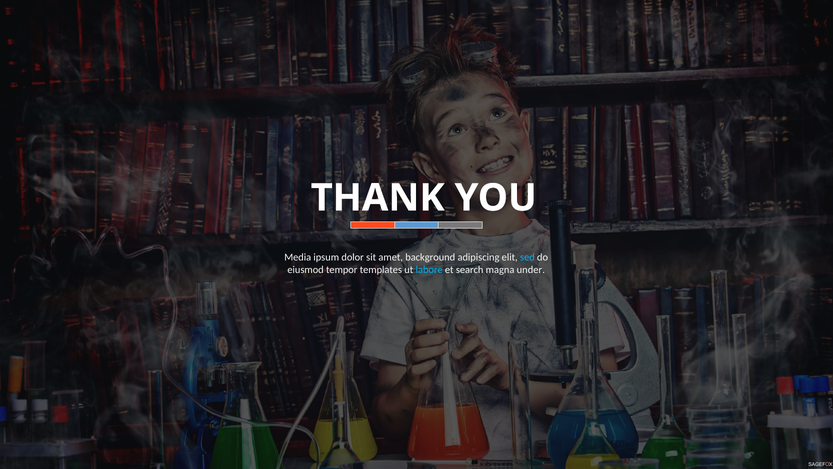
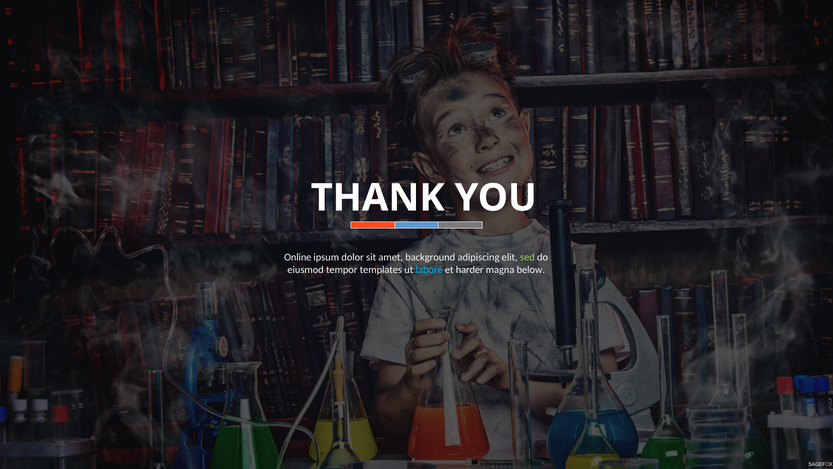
Media: Media -> Online (298, 257)
sed colour: light blue -> light green (527, 257)
search: search -> harder (470, 270)
under: under -> below (531, 270)
